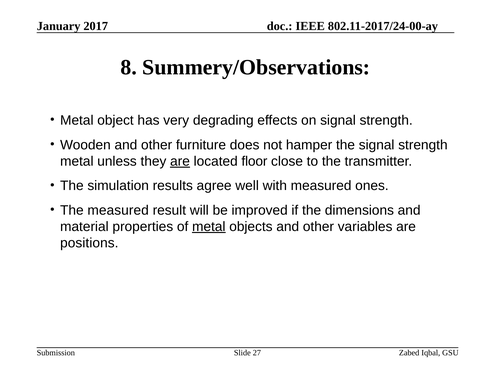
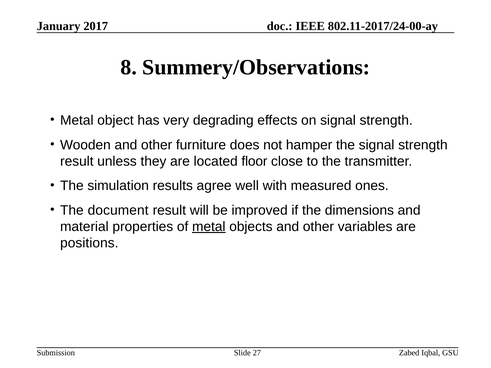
metal: metal -> result (77, 161)
are underline: present -> none (180, 161)
The measured: measured -> document (118, 210)
